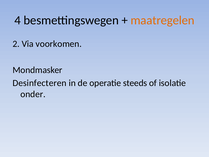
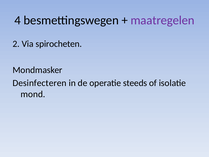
maatregelen colour: orange -> purple (163, 20)
voorkomen: voorkomen -> spirocheten (59, 44)
onder: onder -> mond (33, 94)
